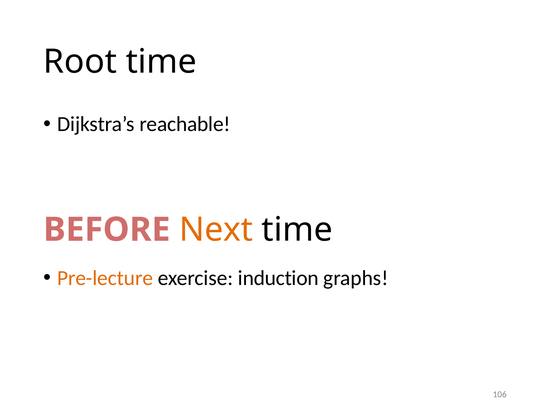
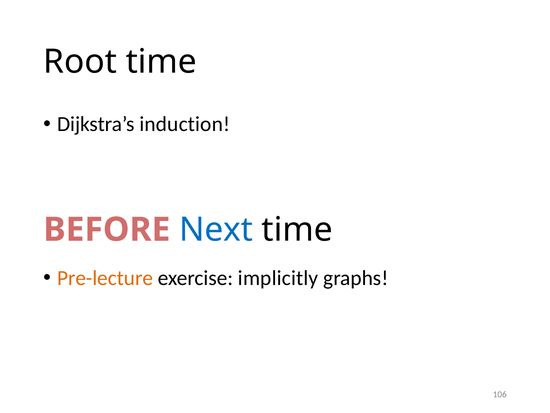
reachable: reachable -> induction (185, 124)
Next colour: orange -> blue (216, 229)
induction: induction -> implicitly (278, 278)
